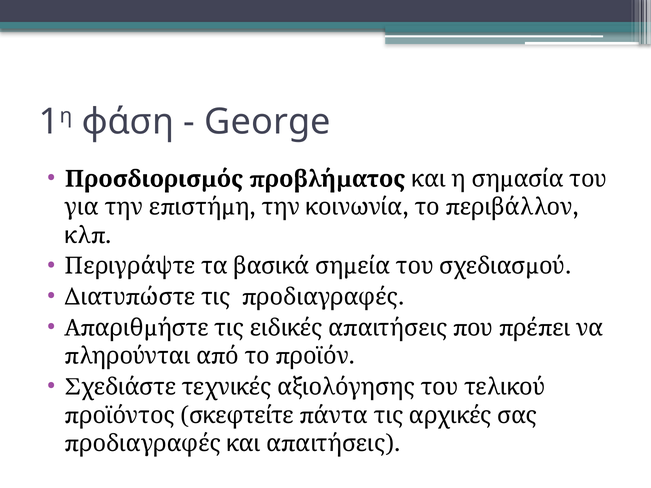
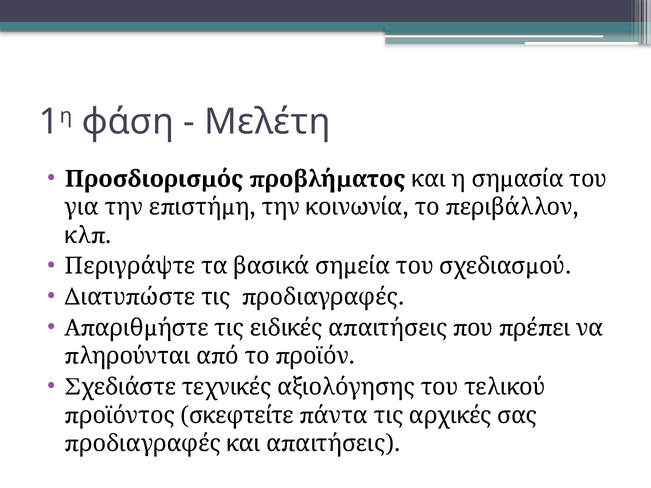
George: George -> Μελέτη (267, 122)
